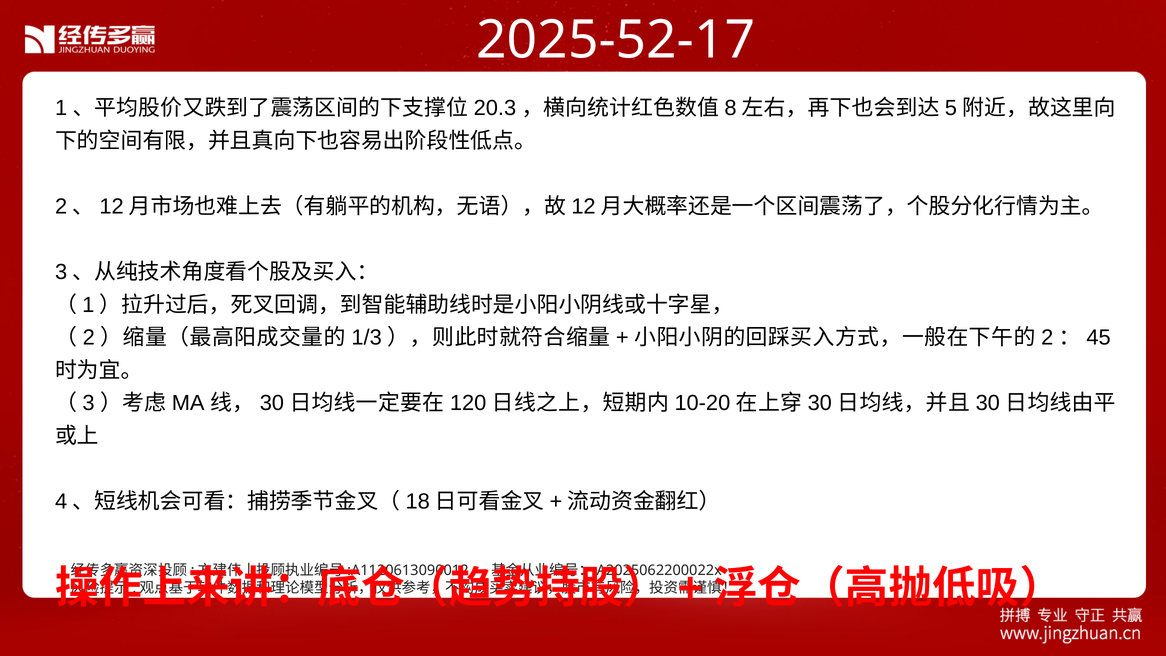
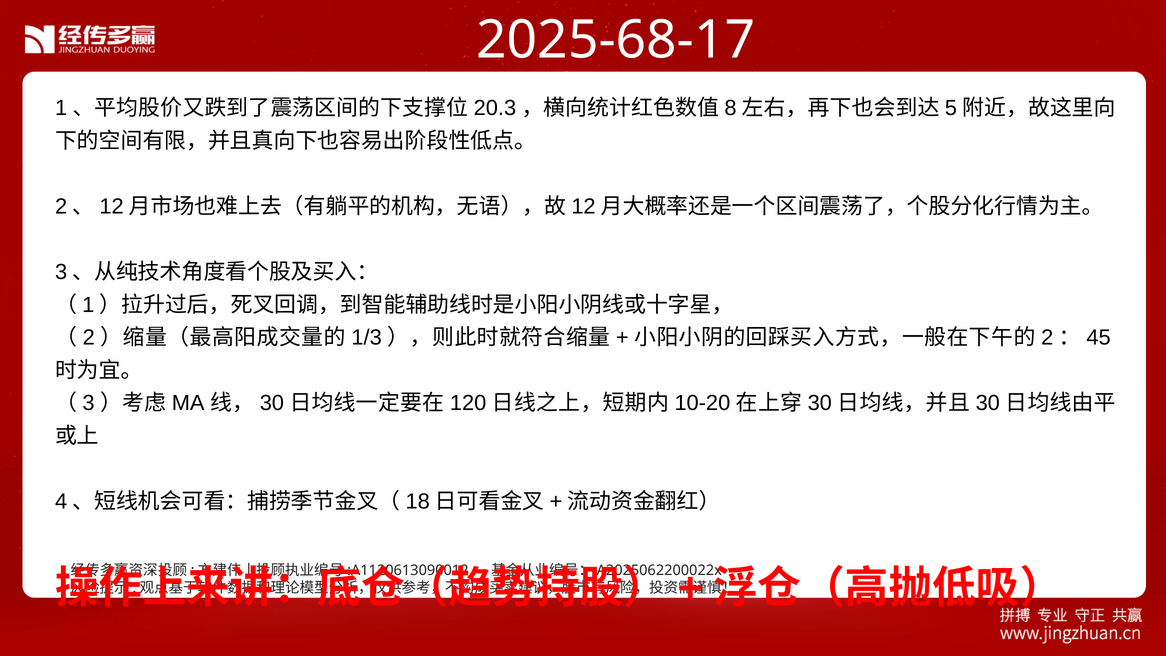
2025-52-17: 2025-52-17 -> 2025-68-17 (616, 40)
